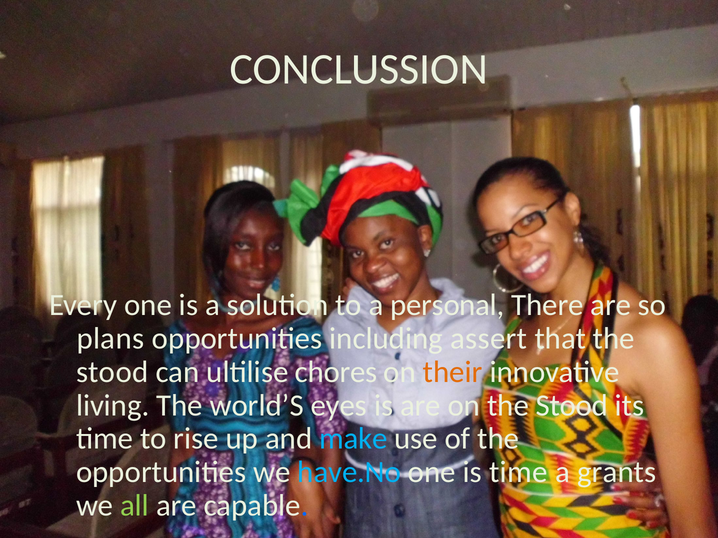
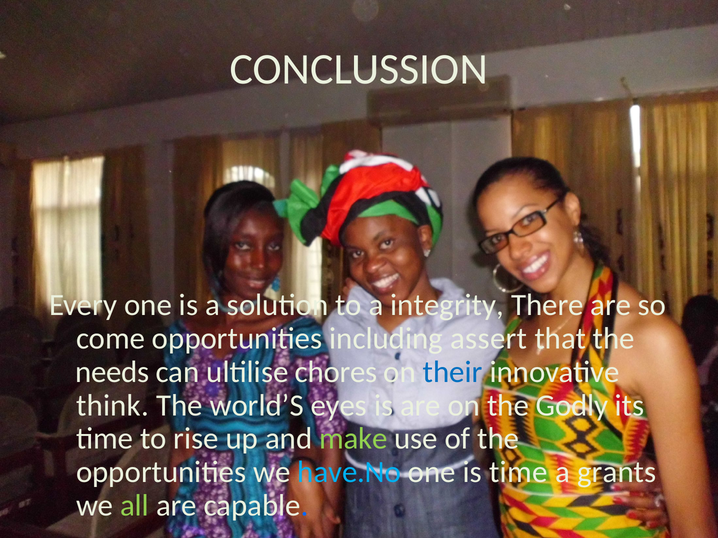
personal: personal -> integrity (447, 306)
plans: plans -> come (111, 339)
stood: stood -> needs (112, 372)
their colour: orange -> blue (453, 372)
living: living -> think (113, 406)
on the Stood: Stood -> Godly (572, 406)
make colour: light blue -> light green (353, 439)
